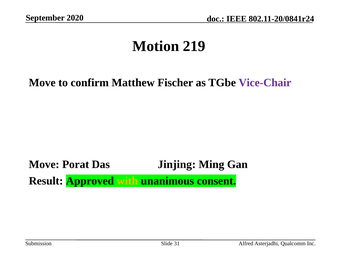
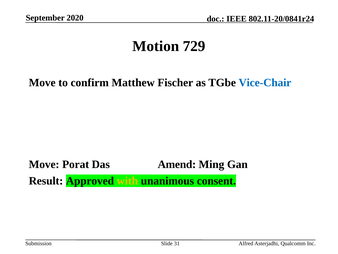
219: 219 -> 729 (194, 46)
Vice-Chair colour: purple -> blue (265, 82)
Jinjing: Jinjing -> Amend (177, 164)
